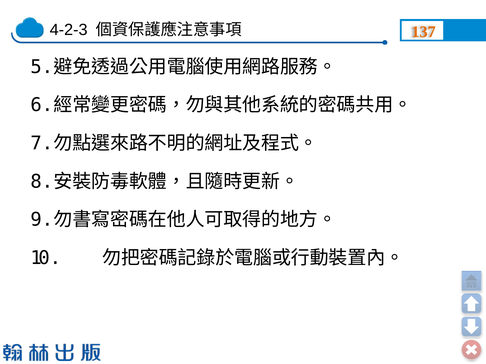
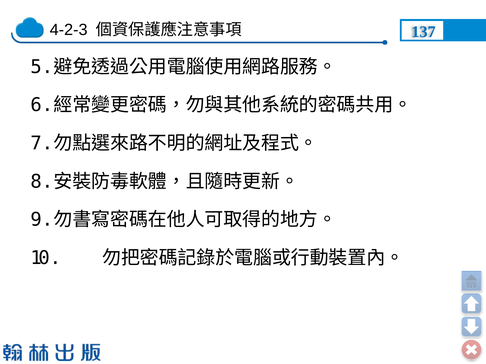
137 colour: orange -> blue (424, 32)
